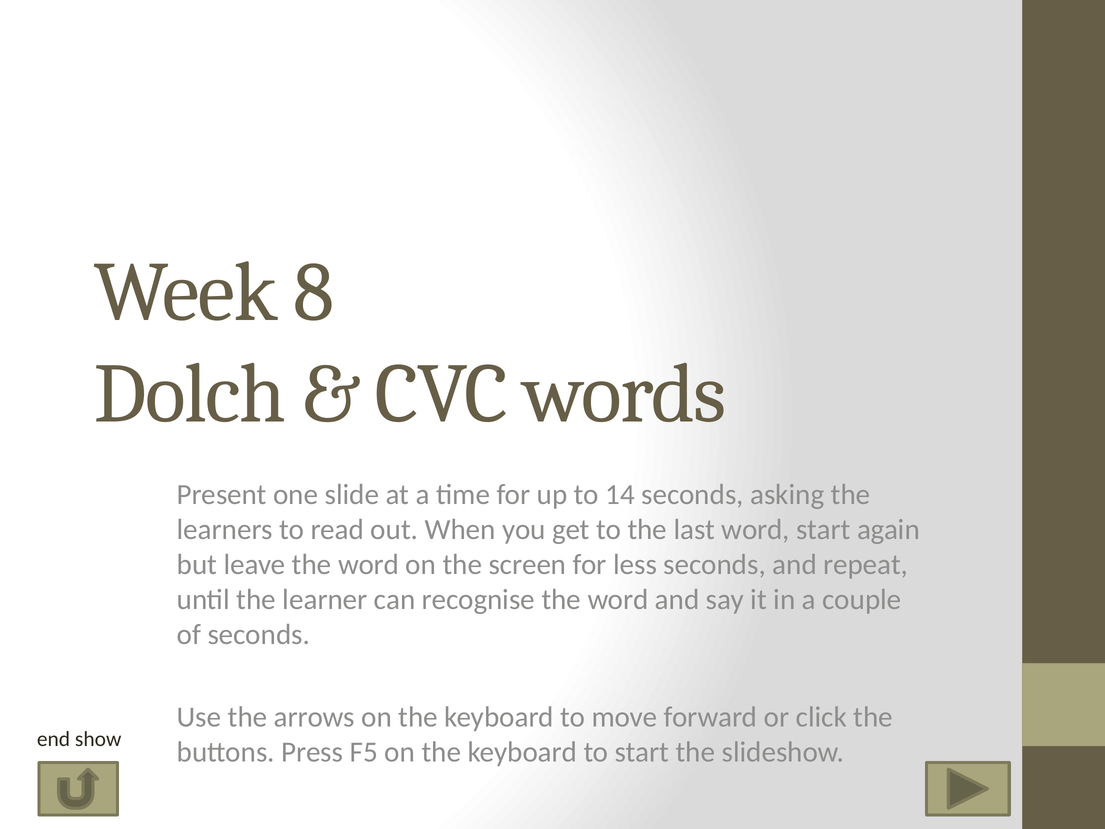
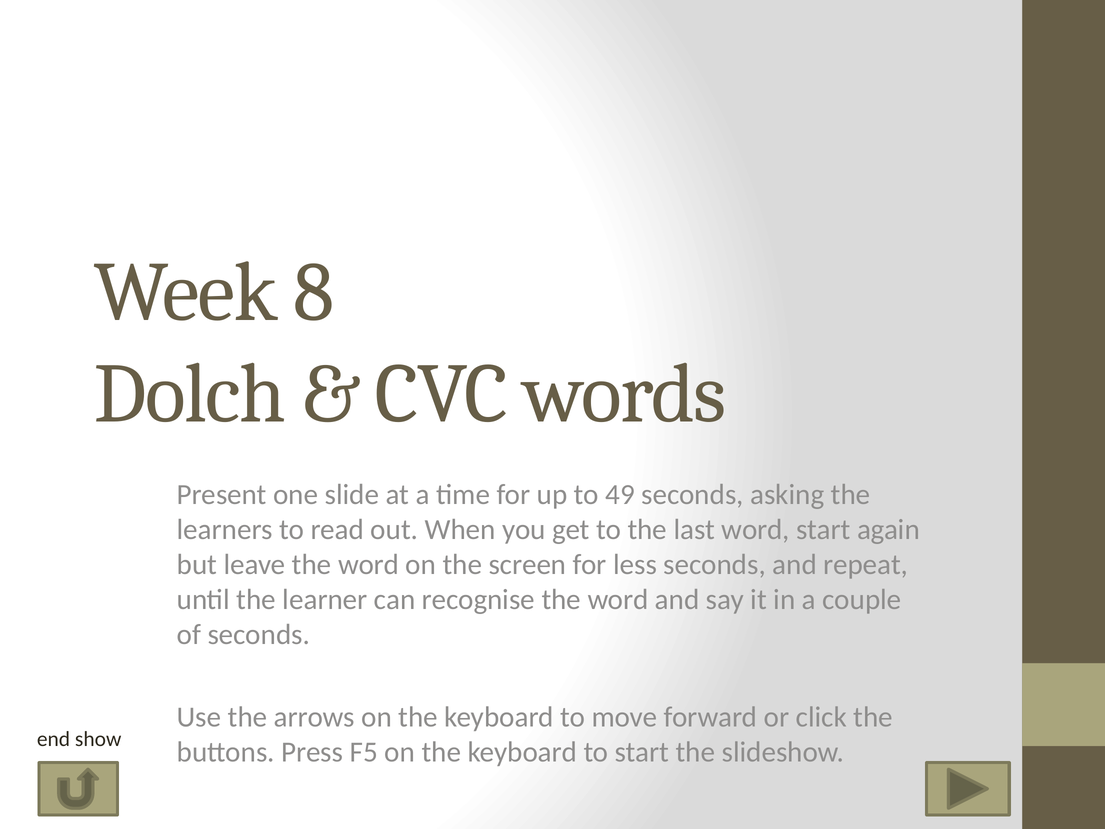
14: 14 -> 49 (620, 495)
